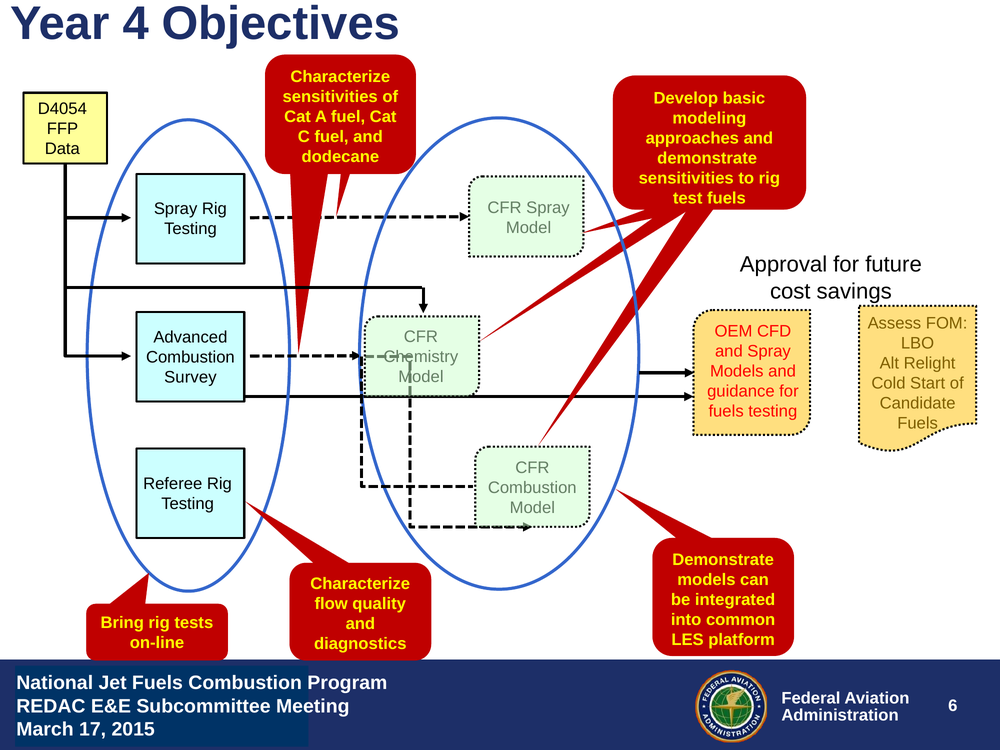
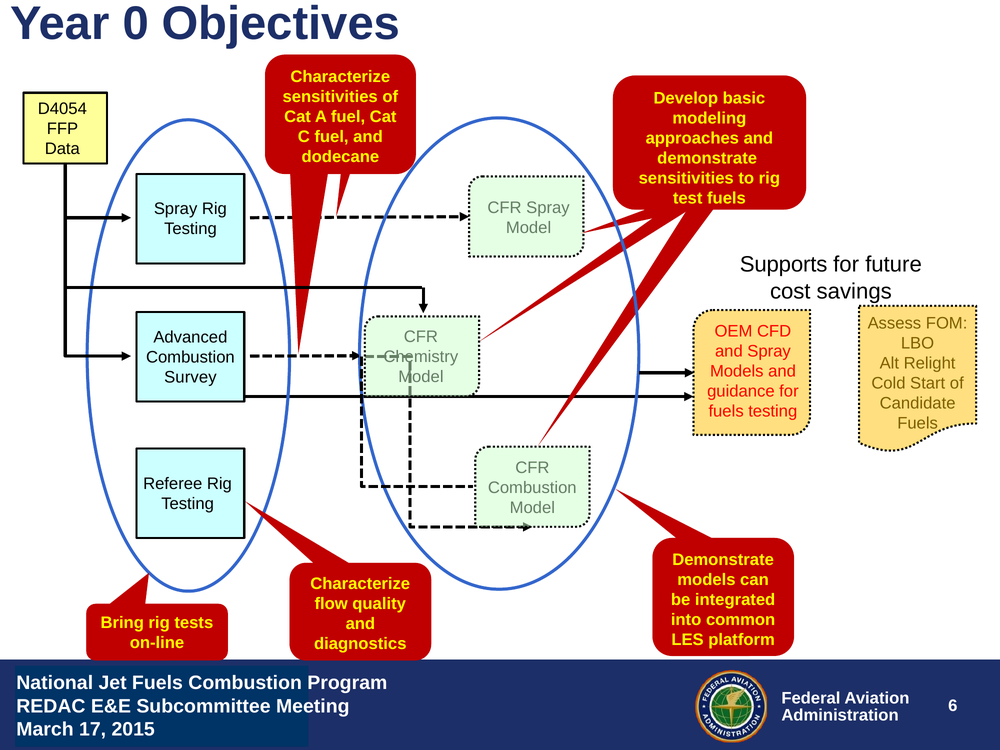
4: 4 -> 0 (136, 24)
Approval: Approval -> Supports (784, 265)
